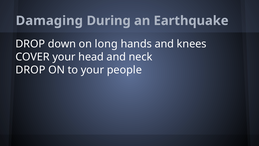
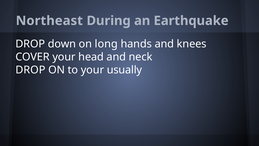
Damaging: Damaging -> Northeast (49, 21)
people: people -> usually (124, 70)
